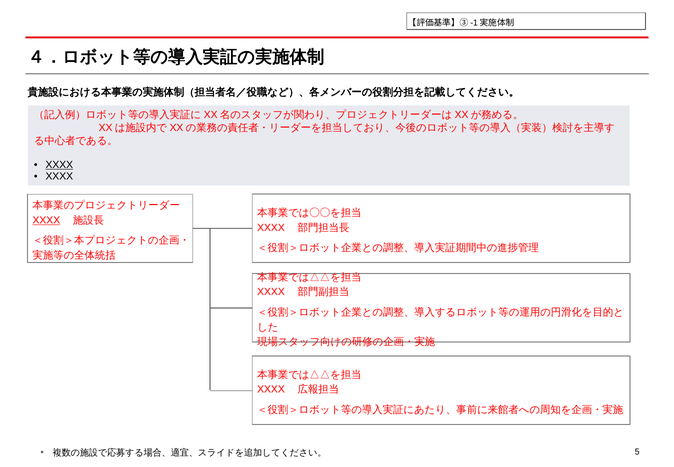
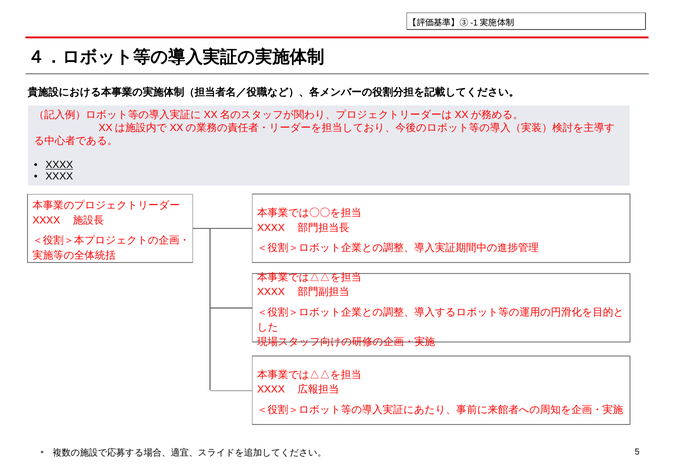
XXXX underline: present -> none (46, 220)
